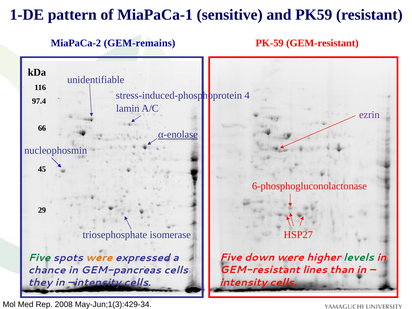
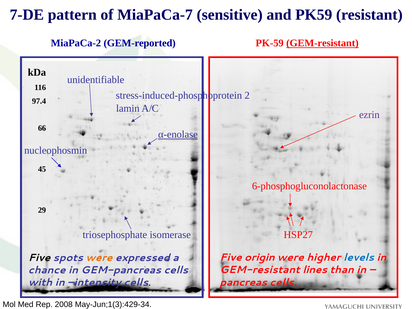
1-DE: 1-DE -> 7-DE (27, 15)
MiaPaCa-1: MiaPaCa-1 -> MiaPaCa-7 (155, 15)
GEM-remains: GEM-remains -> GEM-reported (140, 43)
GEM-resistant underline: none -> present (322, 43)
4: 4 -> 2 (247, 95)
down: down -> origin (260, 258)
levels colour: green -> blue (359, 258)
Five colour: green -> black (39, 258)
intensity: intensity -> pancreas (243, 282)
they: they -> with (40, 282)
